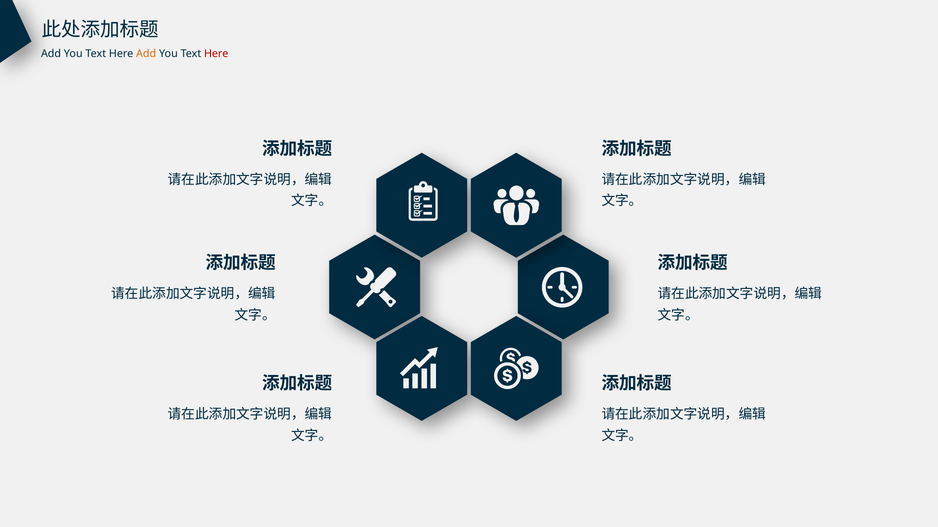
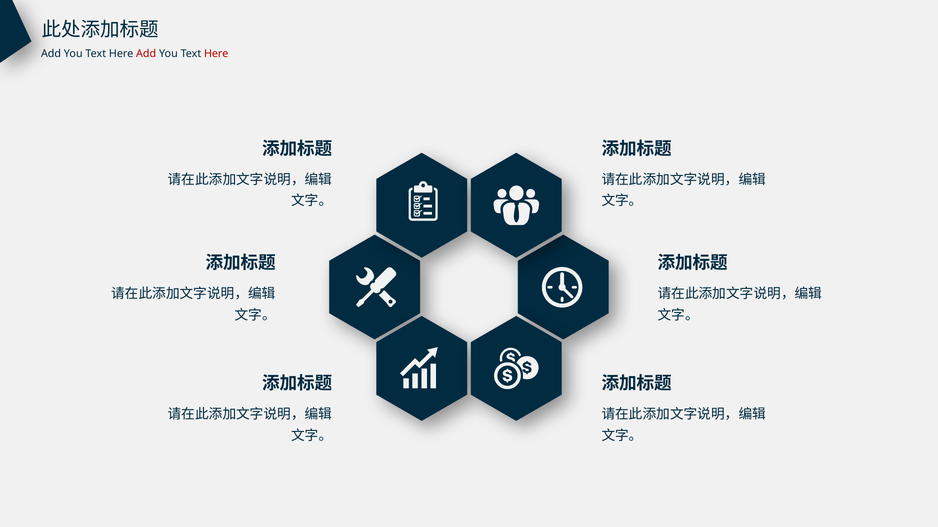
Add colour: orange -> red (146, 54)
